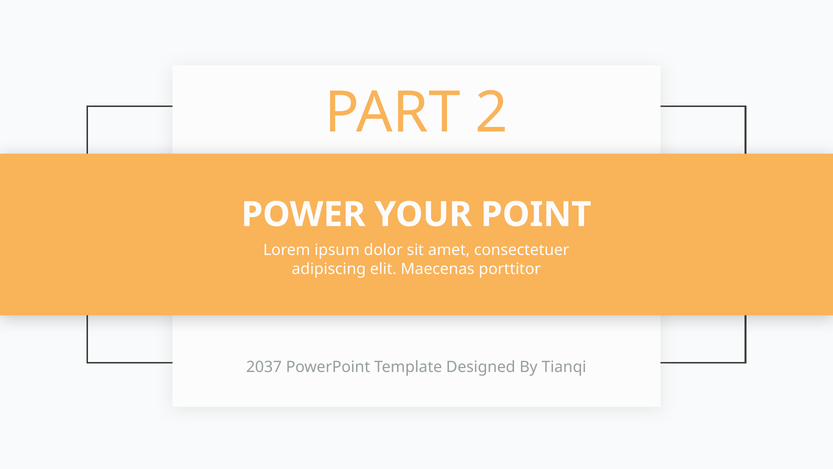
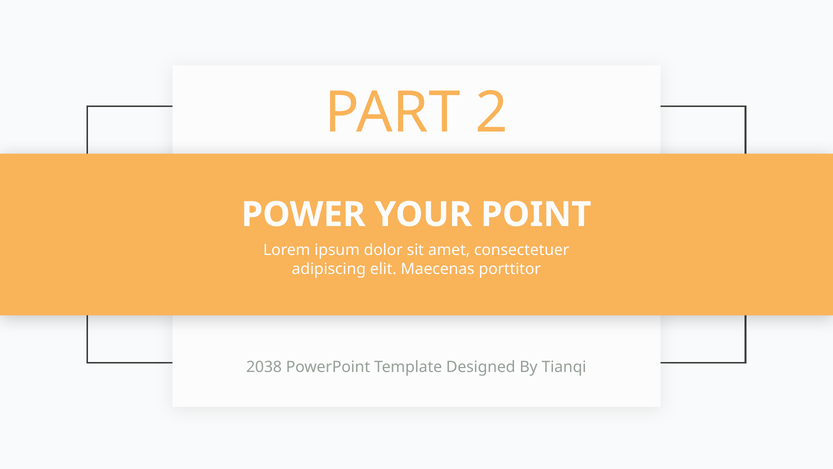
2037: 2037 -> 2038 (264, 367)
